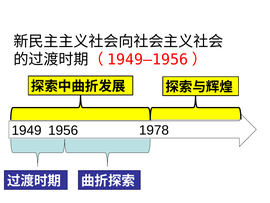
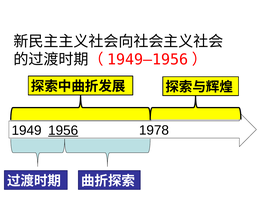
1956 underline: none -> present (63, 130)
